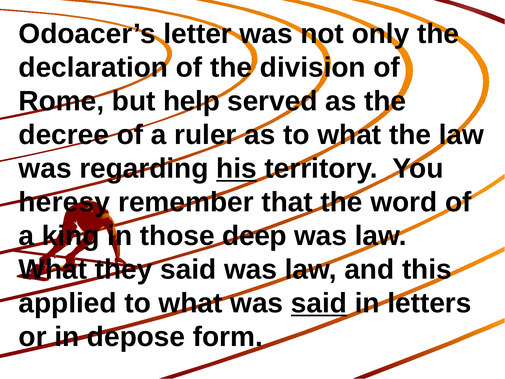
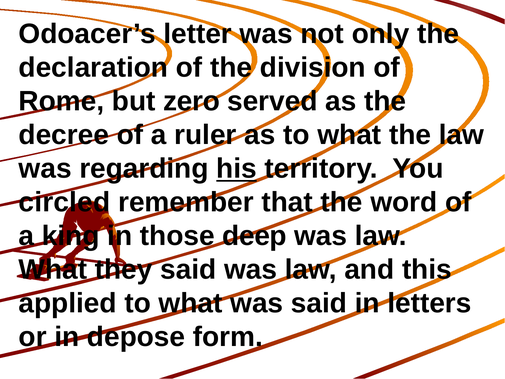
help: help -> zero (191, 101)
heresy: heresy -> circled (64, 202)
said underline: present -> none (319, 303)
